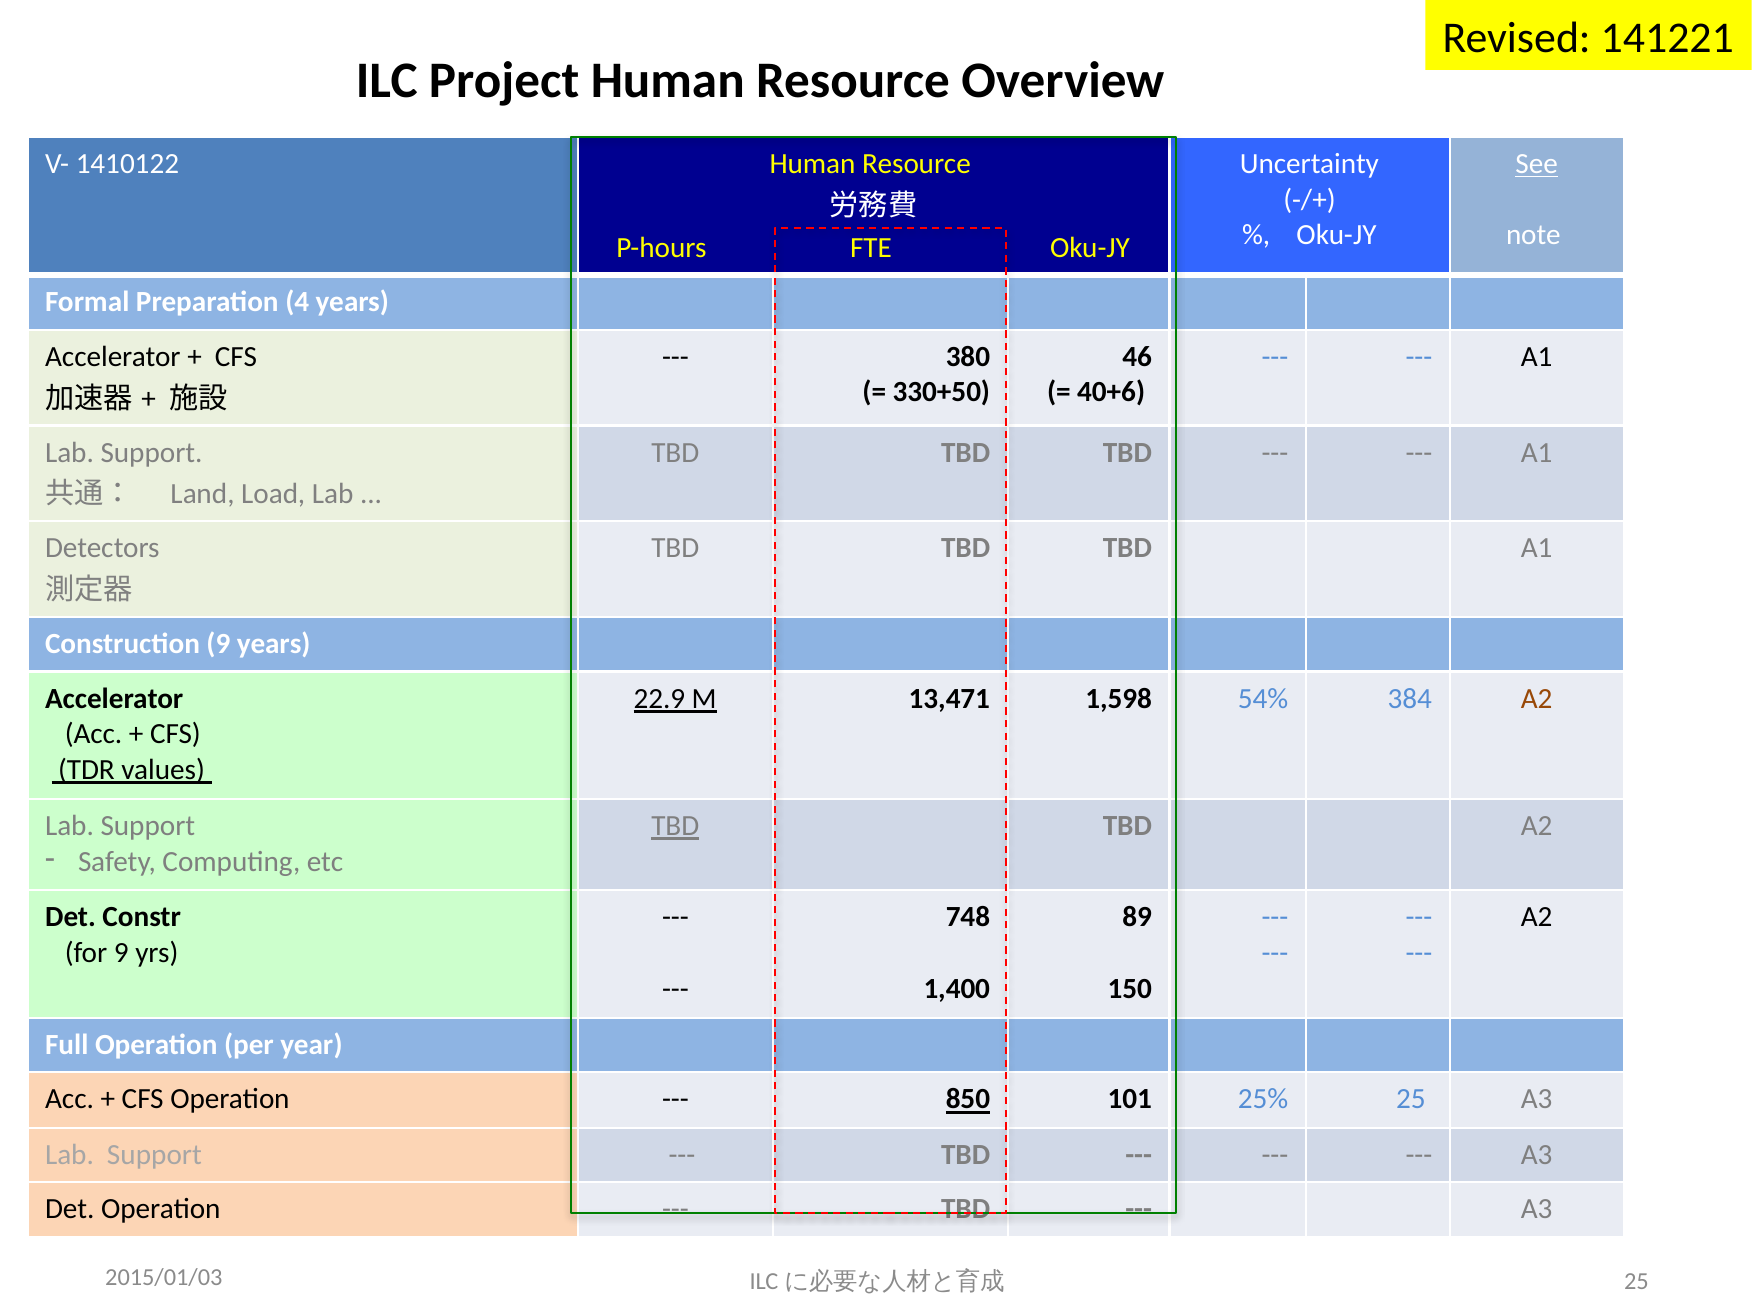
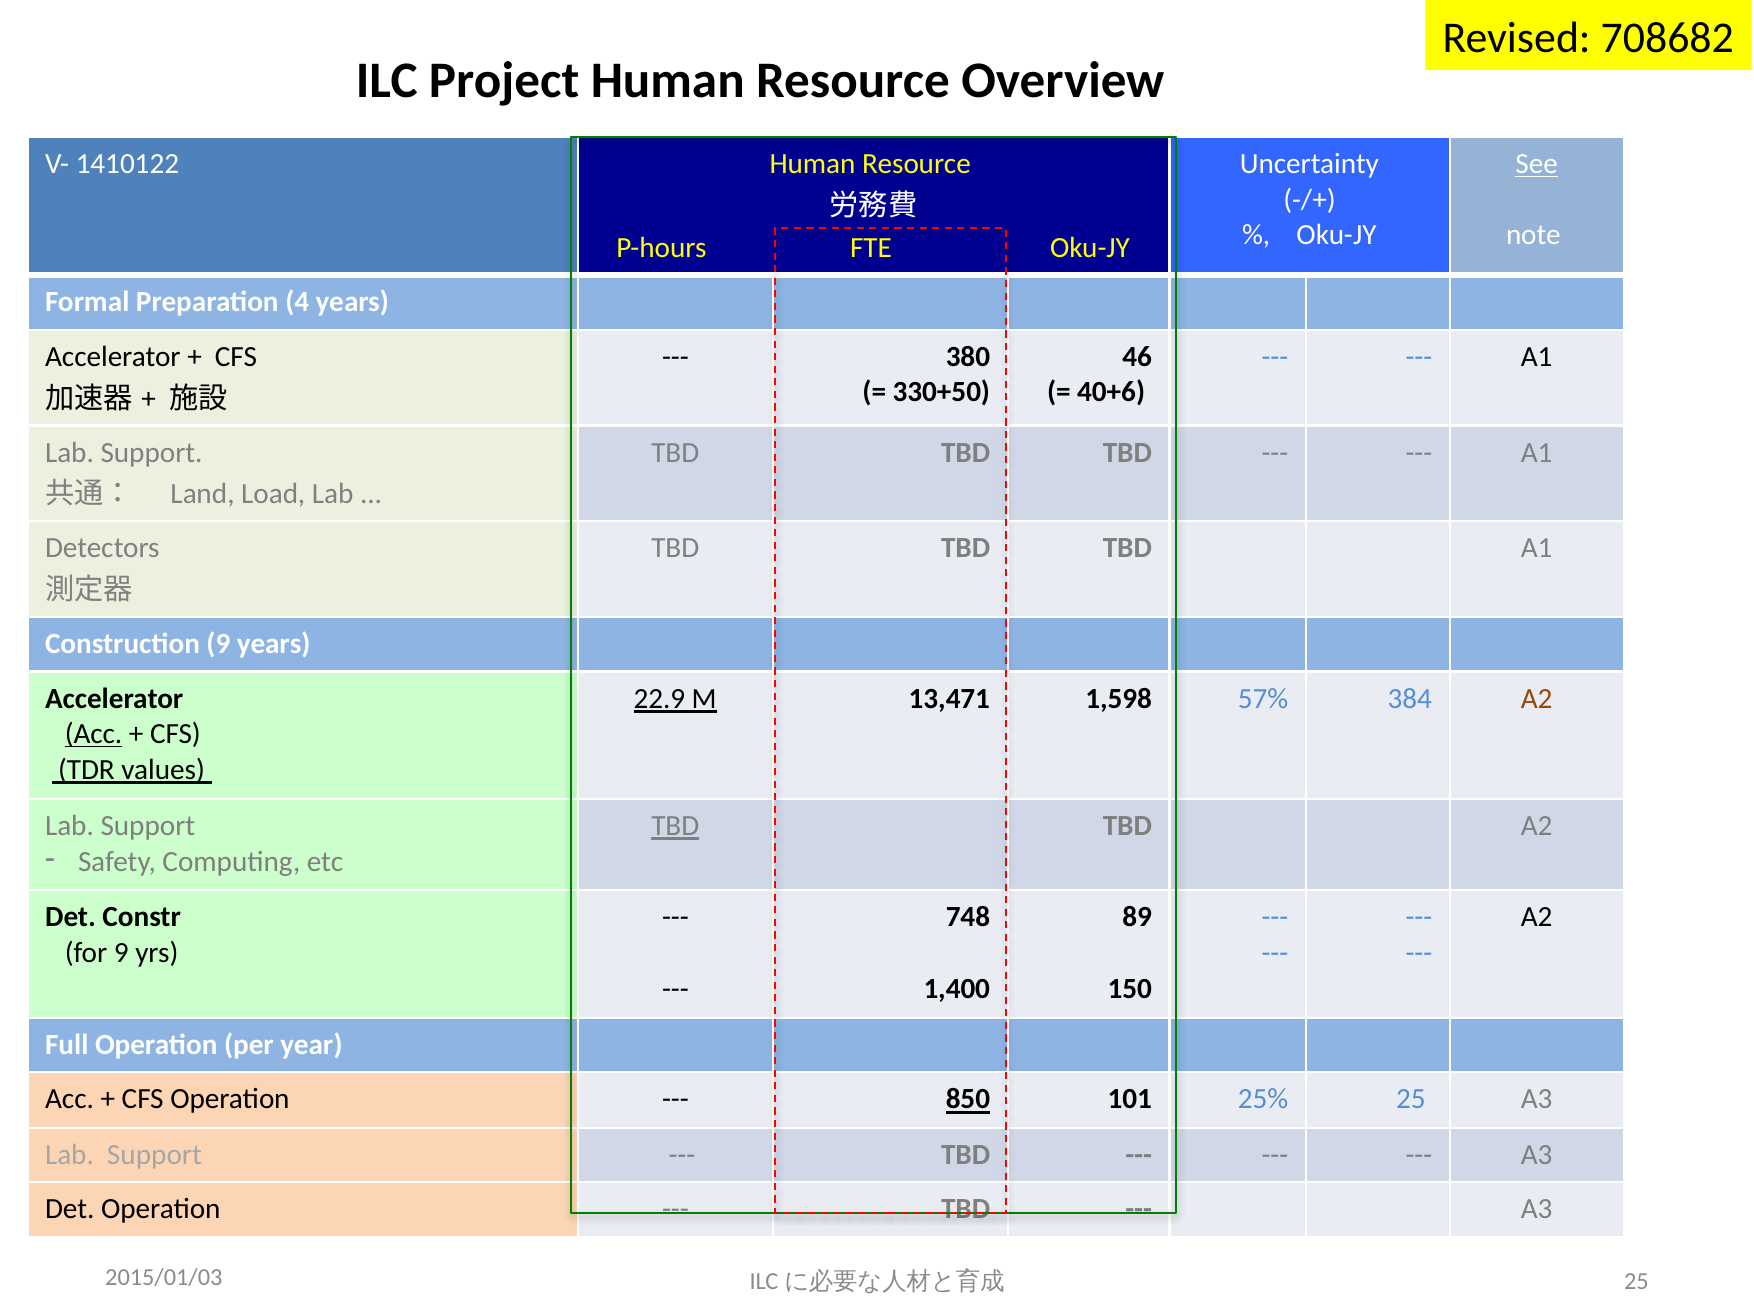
141221: 141221 -> 708682 (1667, 38)
54%: 54% -> 57% (1263, 698)
Acc underline: none -> present (94, 734)
